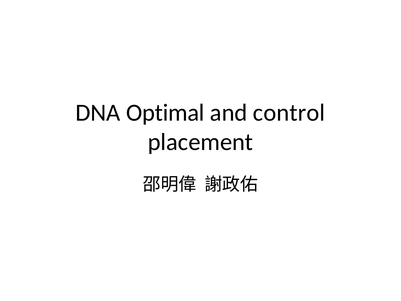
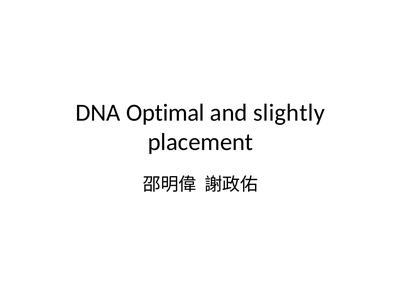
control: control -> slightly (289, 113)
